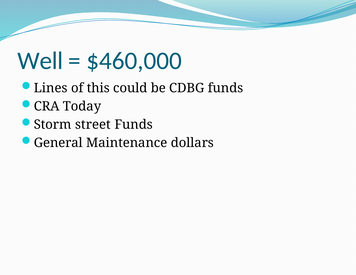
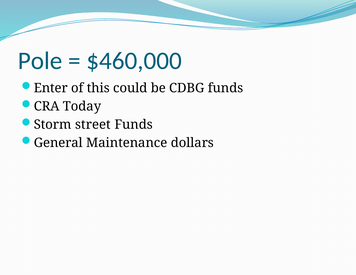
Well: Well -> Pole (40, 61)
Lines: Lines -> Enter (51, 88)
